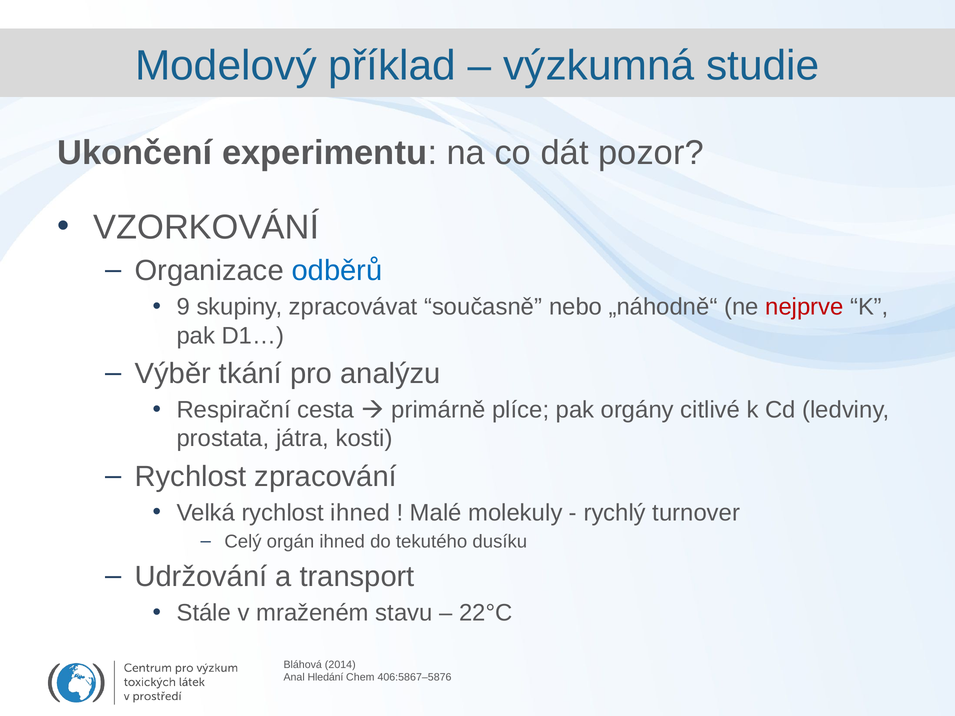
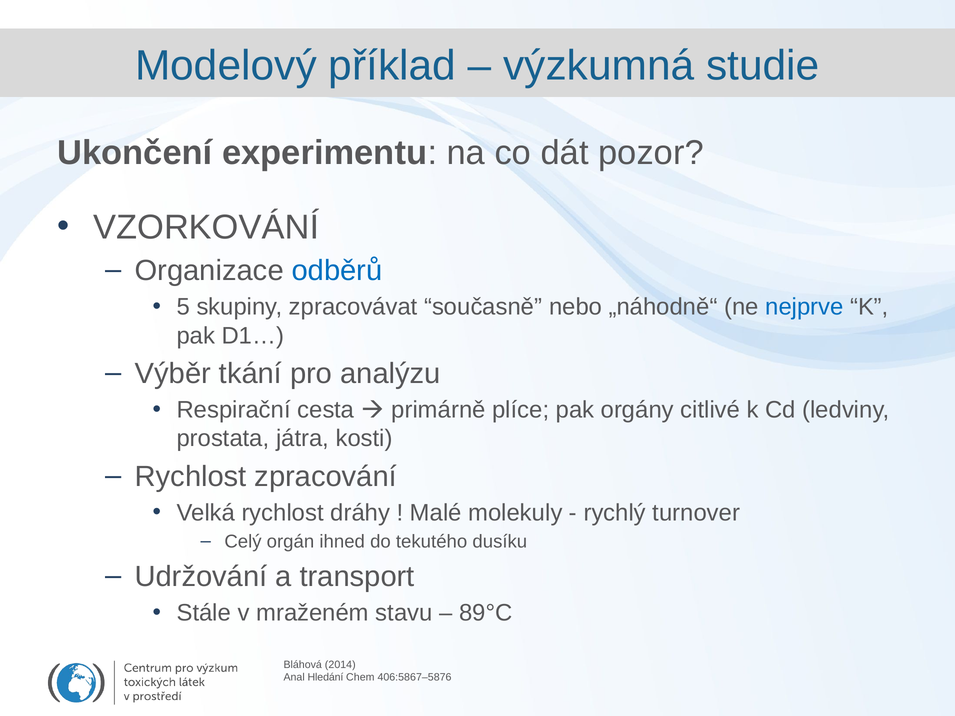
9: 9 -> 5 (183, 307)
nejprve colour: red -> blue (804, 307)
rychlost ihned: ihned -> dráhy (360, 513)
22°C: 22°C -> 89°C (486, 613)
